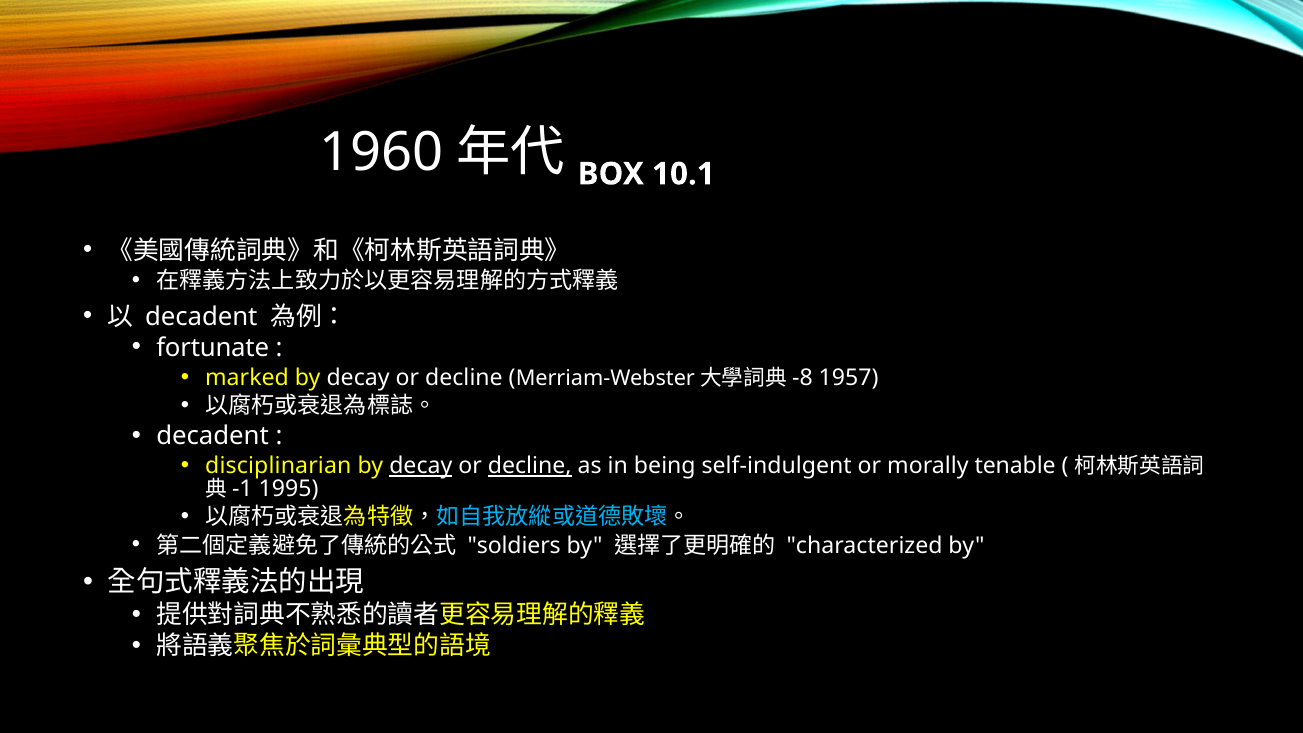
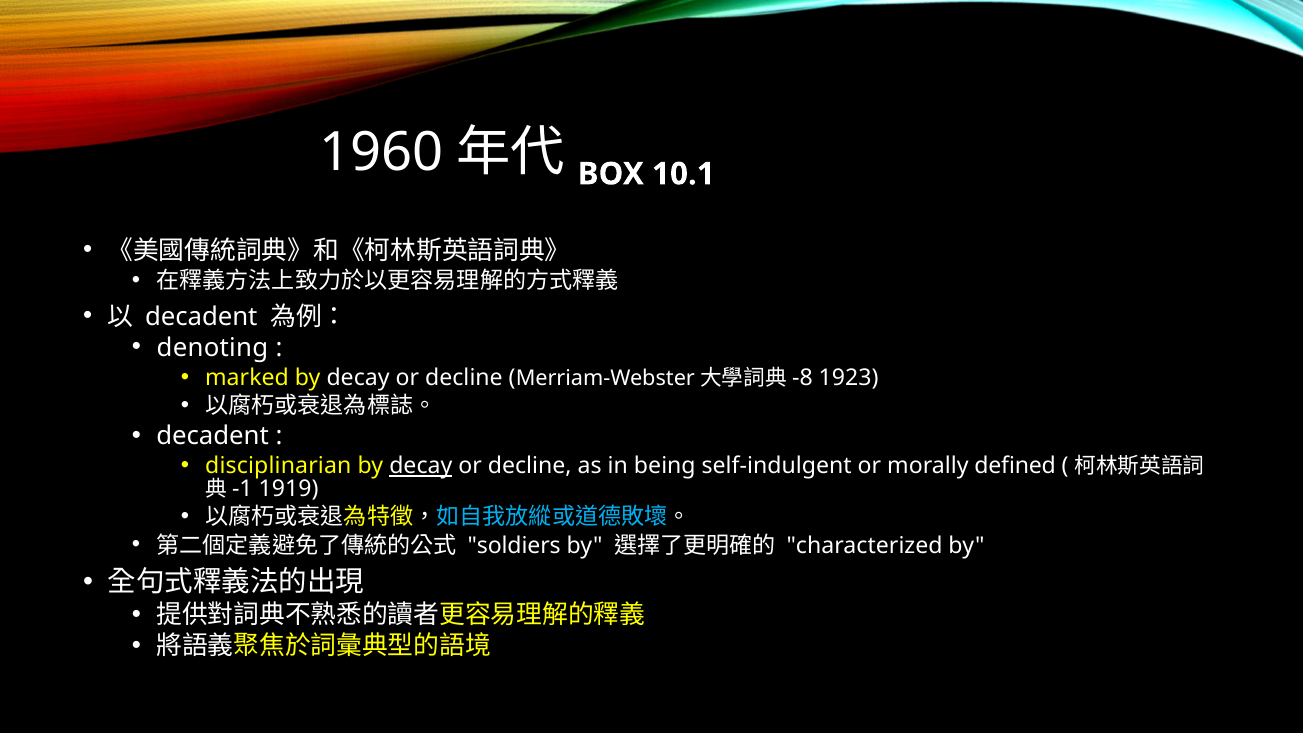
fortunate: fortunate -> denoting (212, 348)
1957: 1957 -> 1923 (849, 378)
decline underline: present -> none (530, 466)
tenable: tenable -> deﬁned (1015, 466)
1995: 1995 -> 1919 (289, 488)
